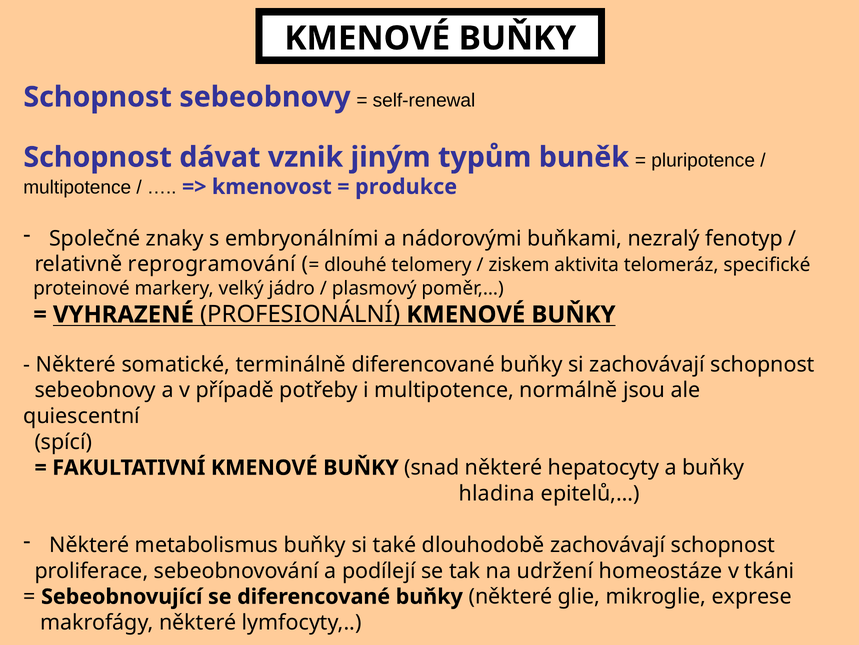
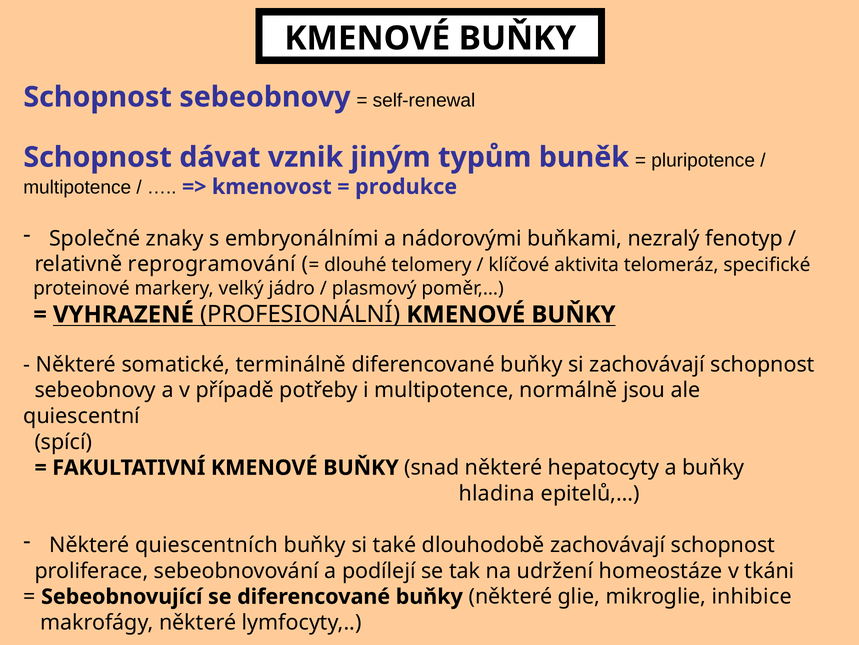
ziskem: ziskem -> klíčové (519, 265)
metabolismus: metabolismus -> quiescentních (207, 545)
exprese: exprese -> inhibice (752, 596)
